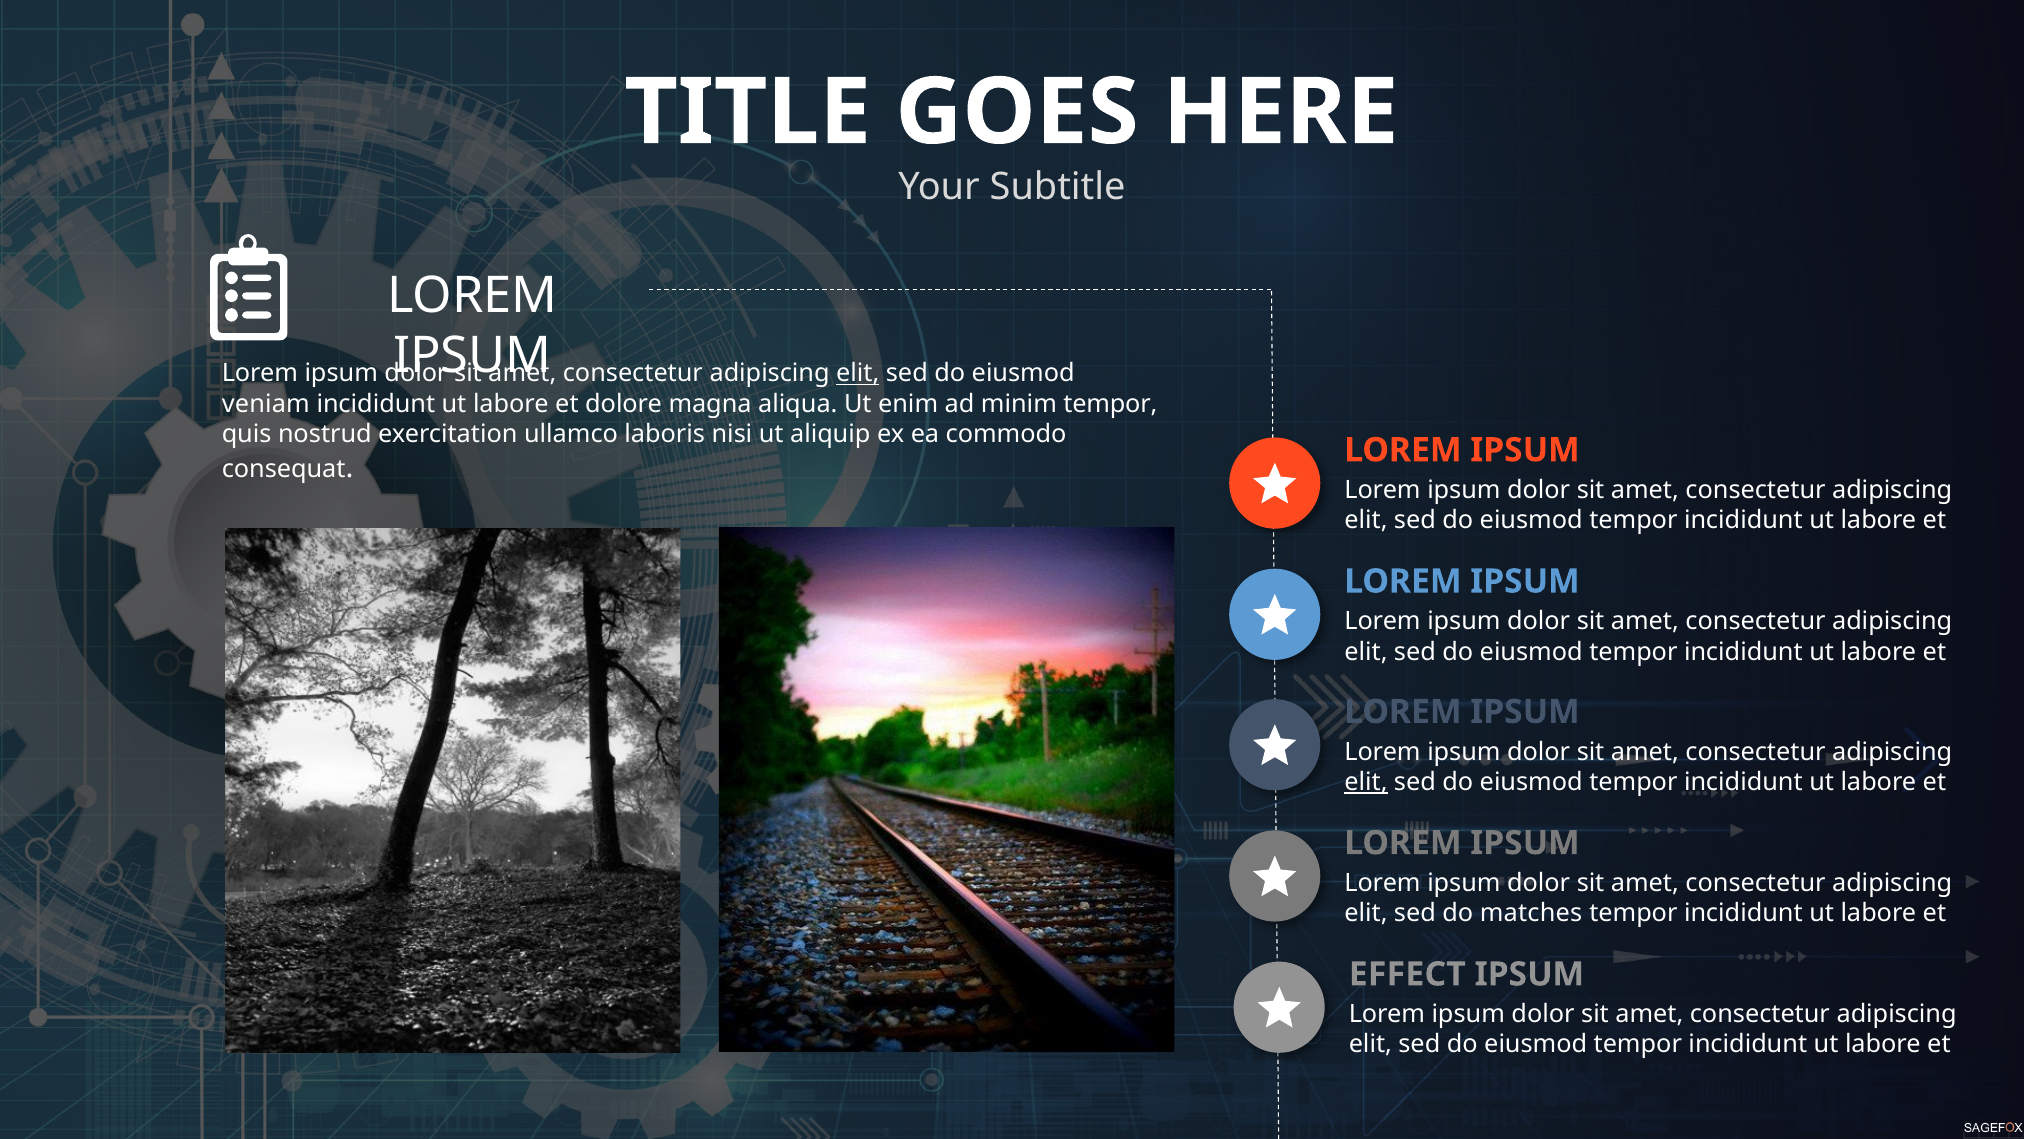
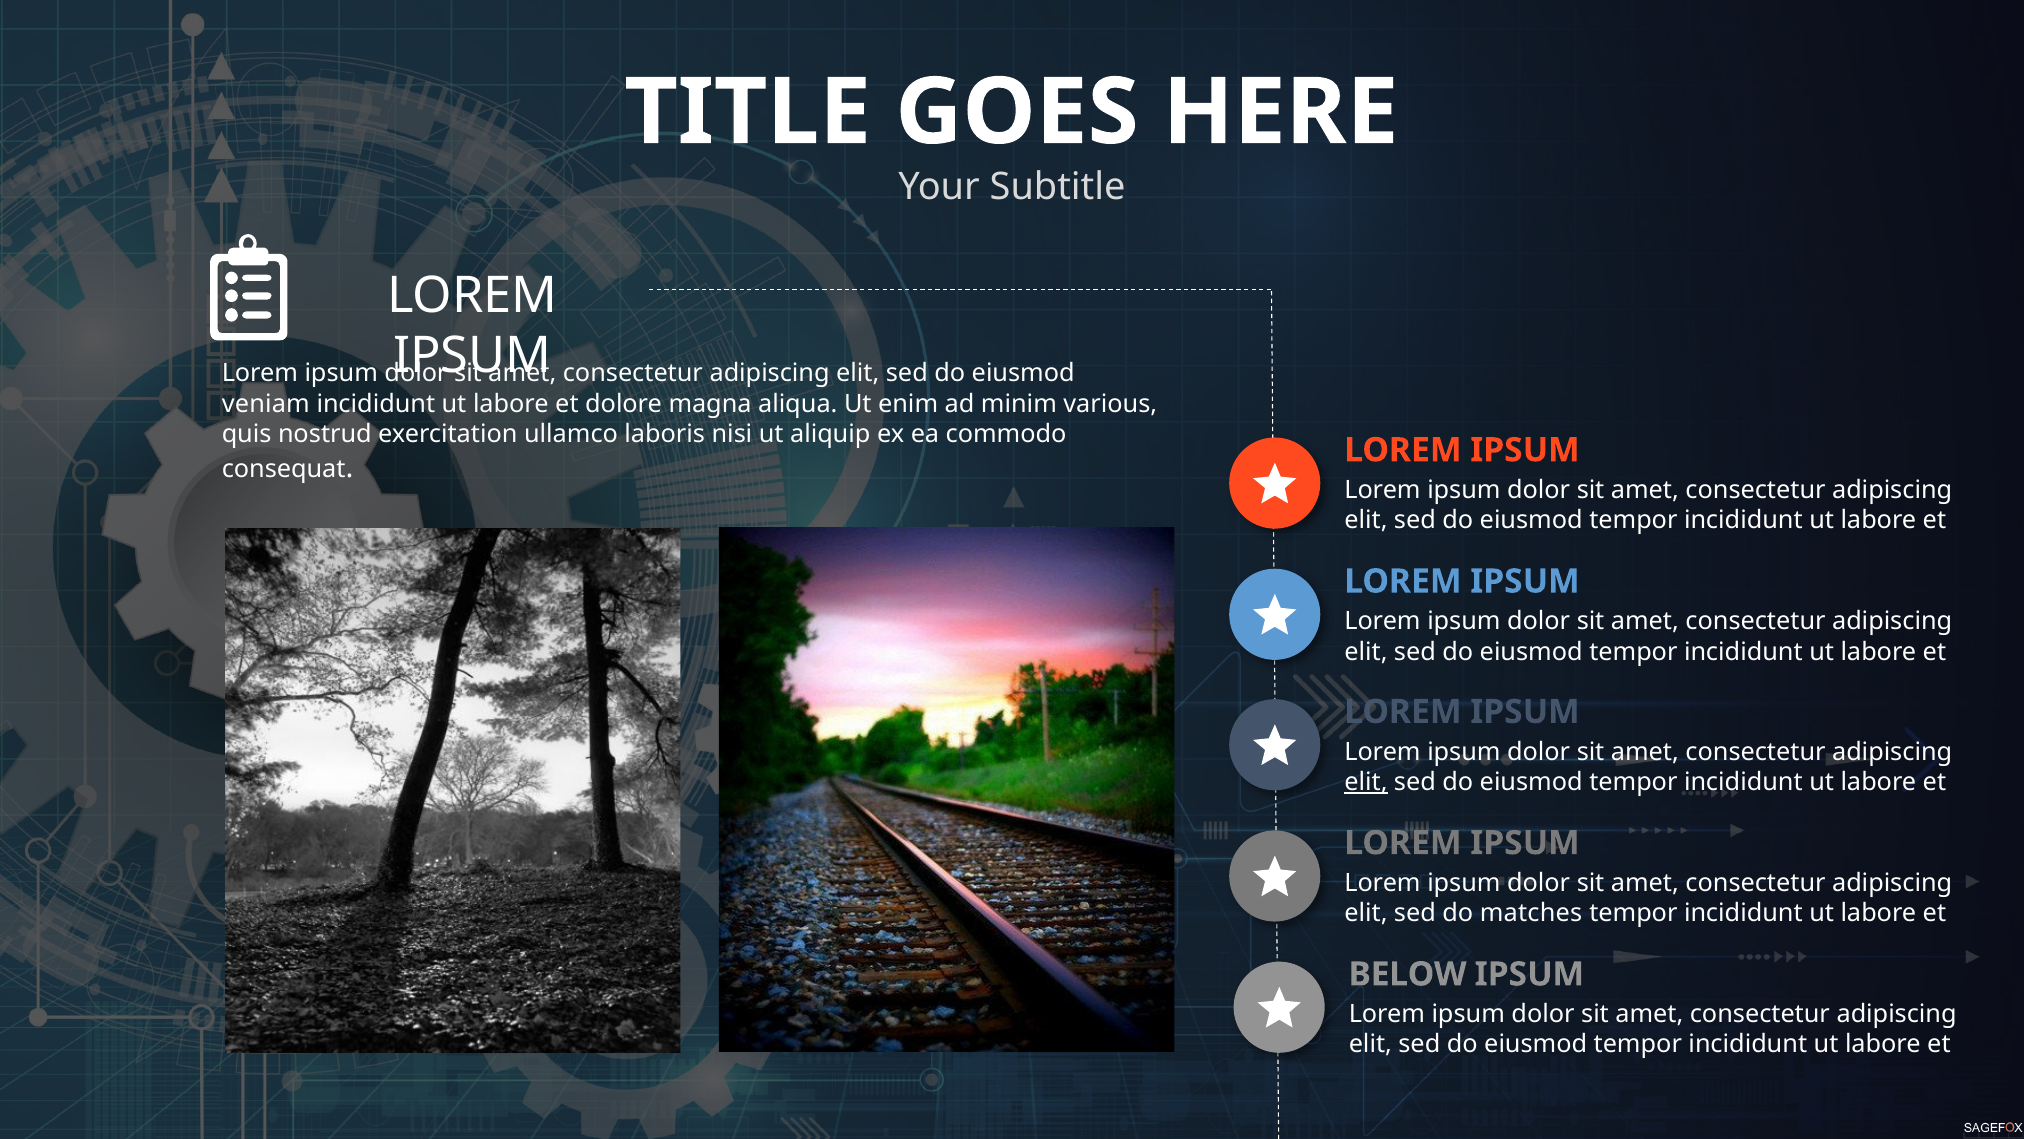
elit underline: present -> none (858, 373)
minim tempor: tempor -> various (1110, 404)
EFFECT: EFFECT -> BELOW (1408, 974)
